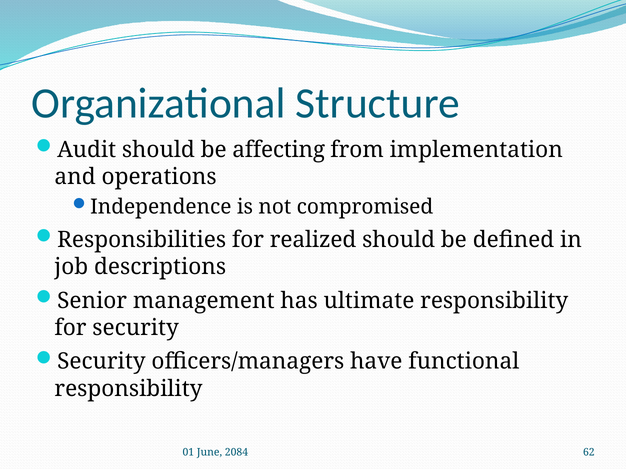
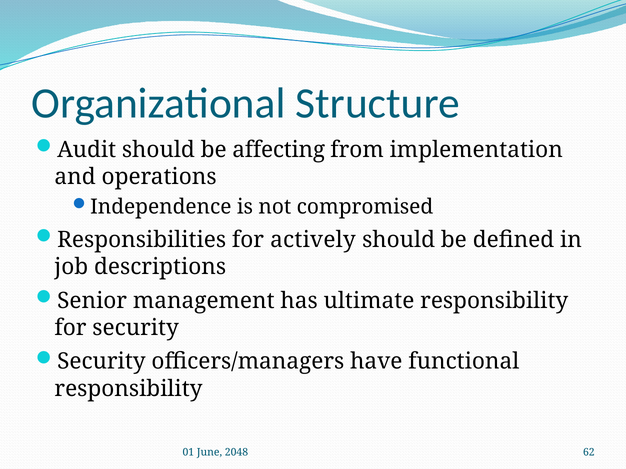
realized: realized -> actively (313, 240)
2084: 2084 -> 2048 (236, 453)
